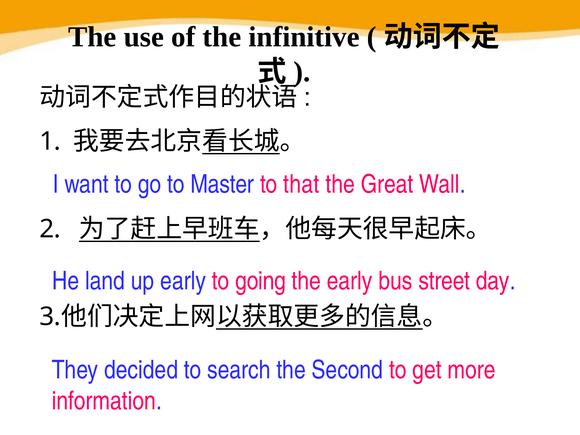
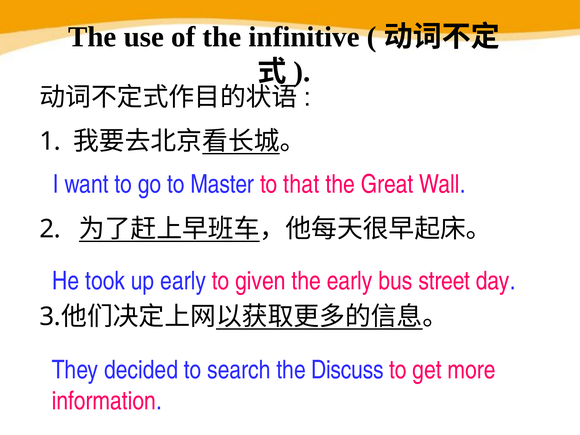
land: land -> took (105, 281)
going: going -> given (260, 281)
Second: Second -> Discuss (347, 370)
